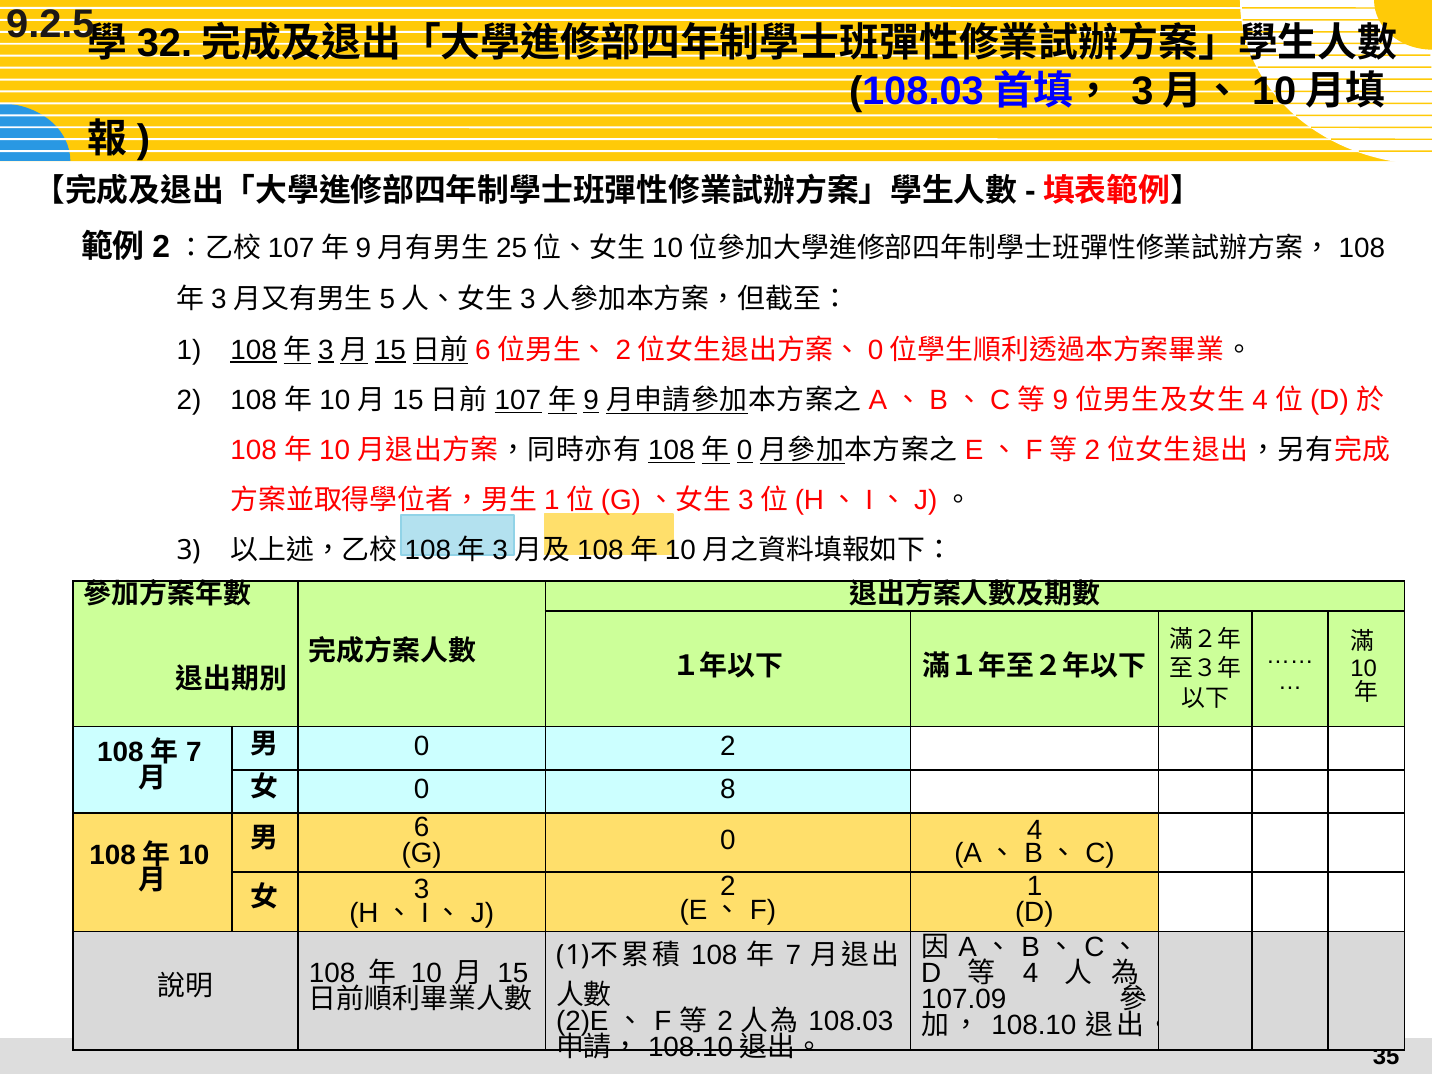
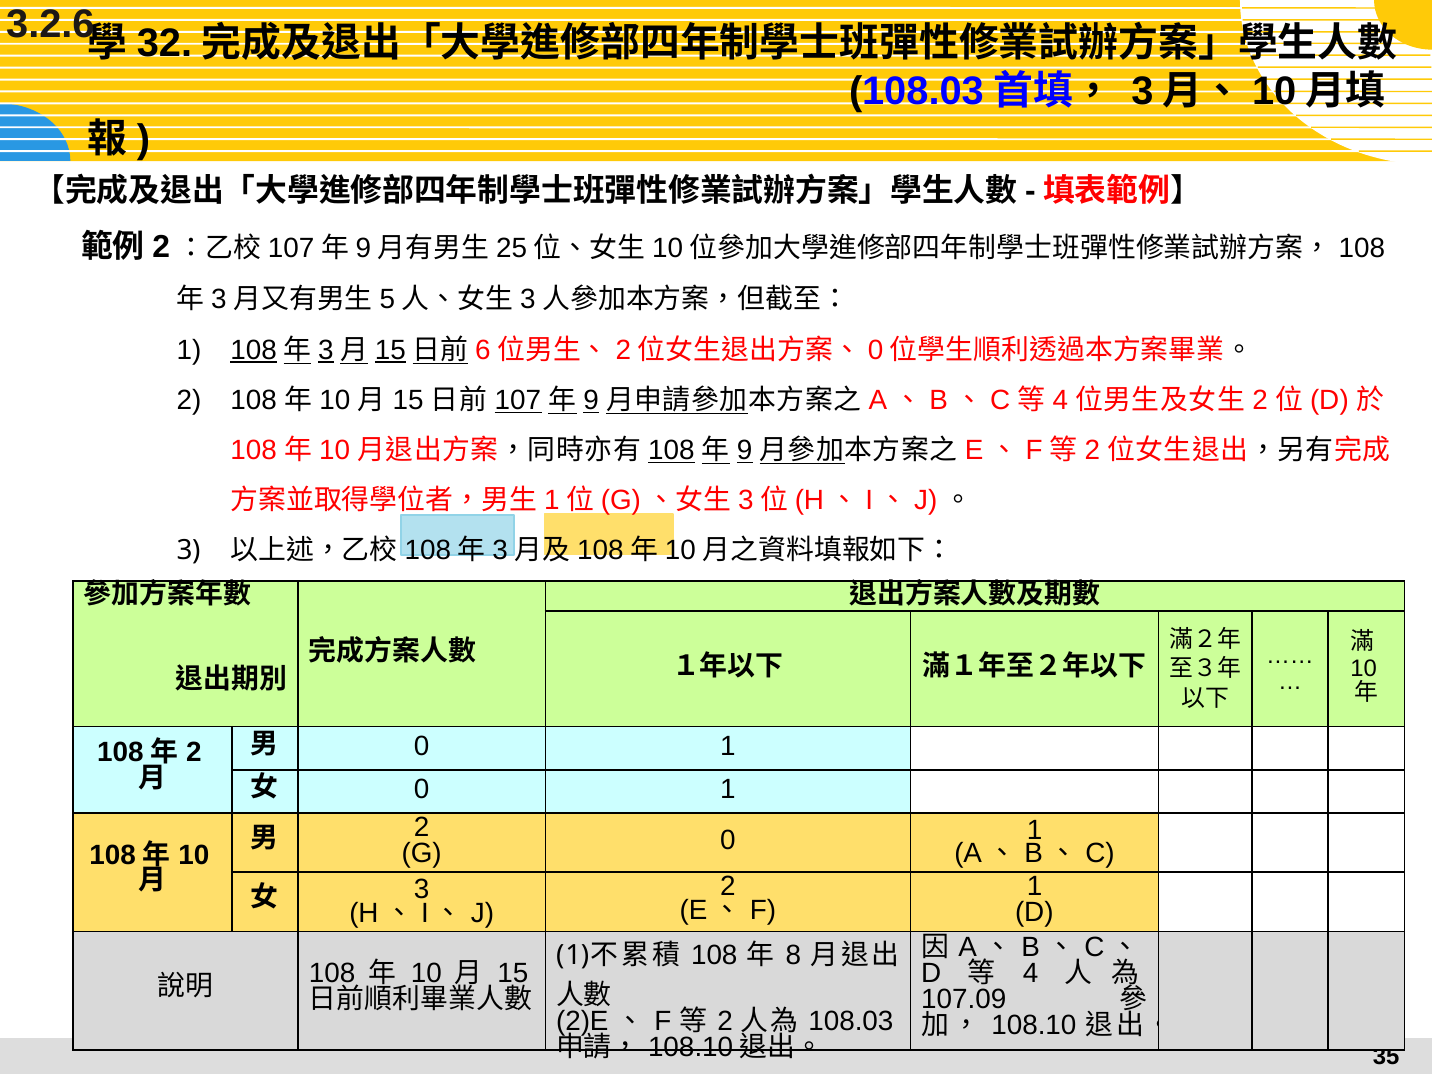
9.2.5: 9.2.5 -> 3.2.6 (50, 24)
9: 9 -> 4 (1060, 400)
4: 4 -> 2 (1260, 400)
0: 0 -> 9 (745, 450)
2: 2 -> 1 (728, 746)
7: 7 -> 2 (194, 752)
8: 8 -> 1 (728, 789)
6: 6 -> 2 (422, 827)
G 0 4: 4 -> 1 (1034, 830)
7: 7 -> 8 (793, 955)
